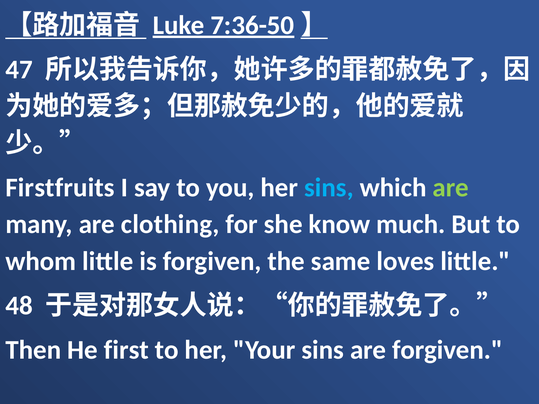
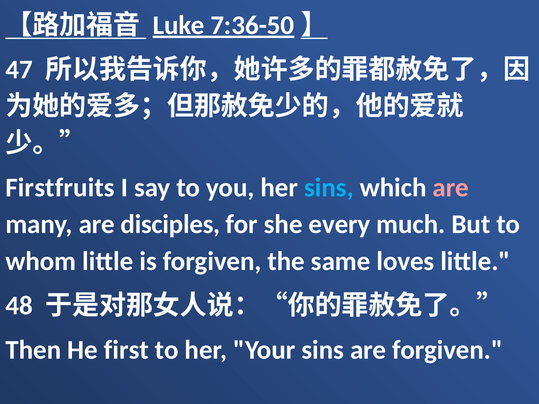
are colour: light green -> pink (451, 188)
clothing: clothing -> disciples (170, 225)
know: know -> every (339, 225)
